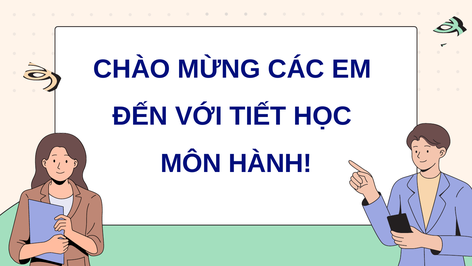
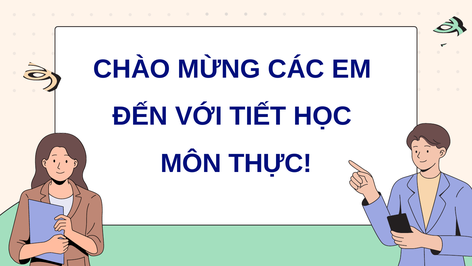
HÀNH: HÀNH -> THỰC (270, 163)
